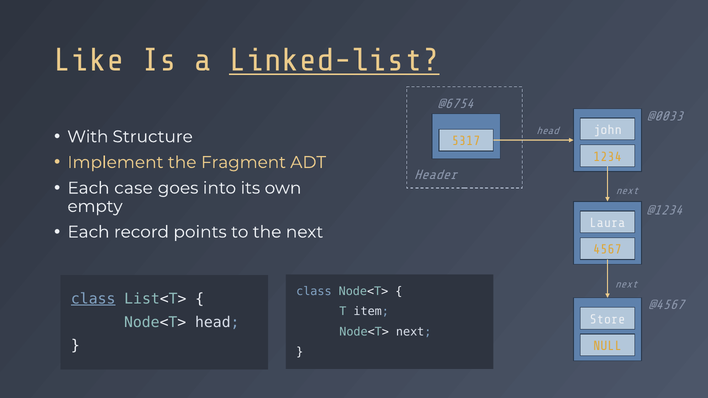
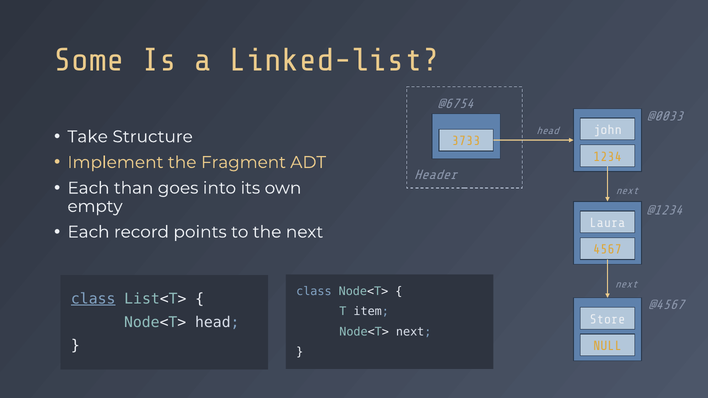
Like: Like -> Some (89, 60)
Linked-list underline: present -> none (334, 60)
With: With -> Take (88, 137)
5317: 5317 -> 3733 (466, 141)
case: case -> than (134, 188)
